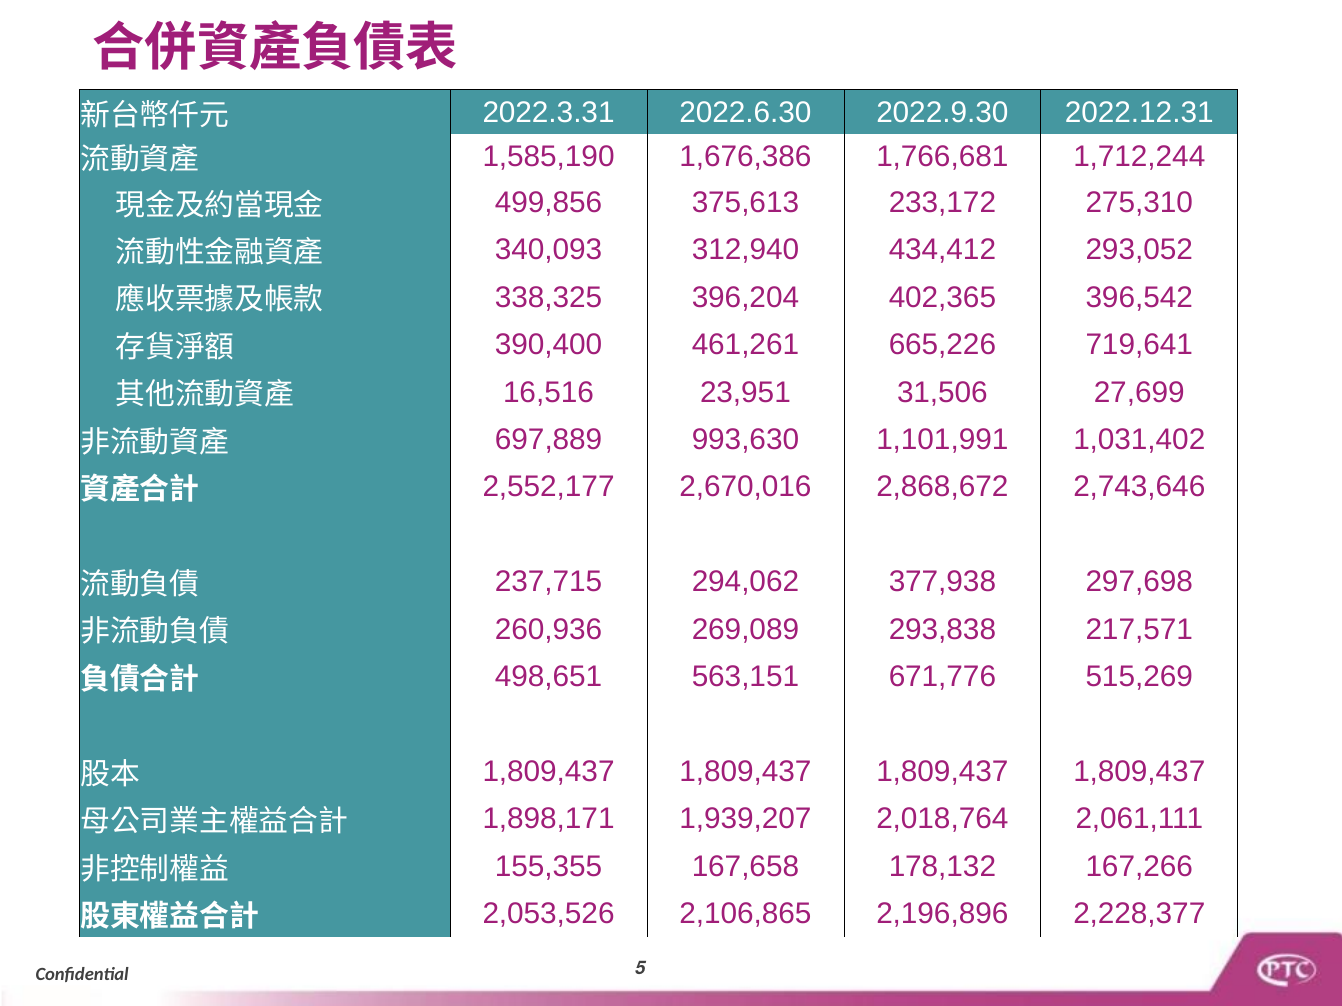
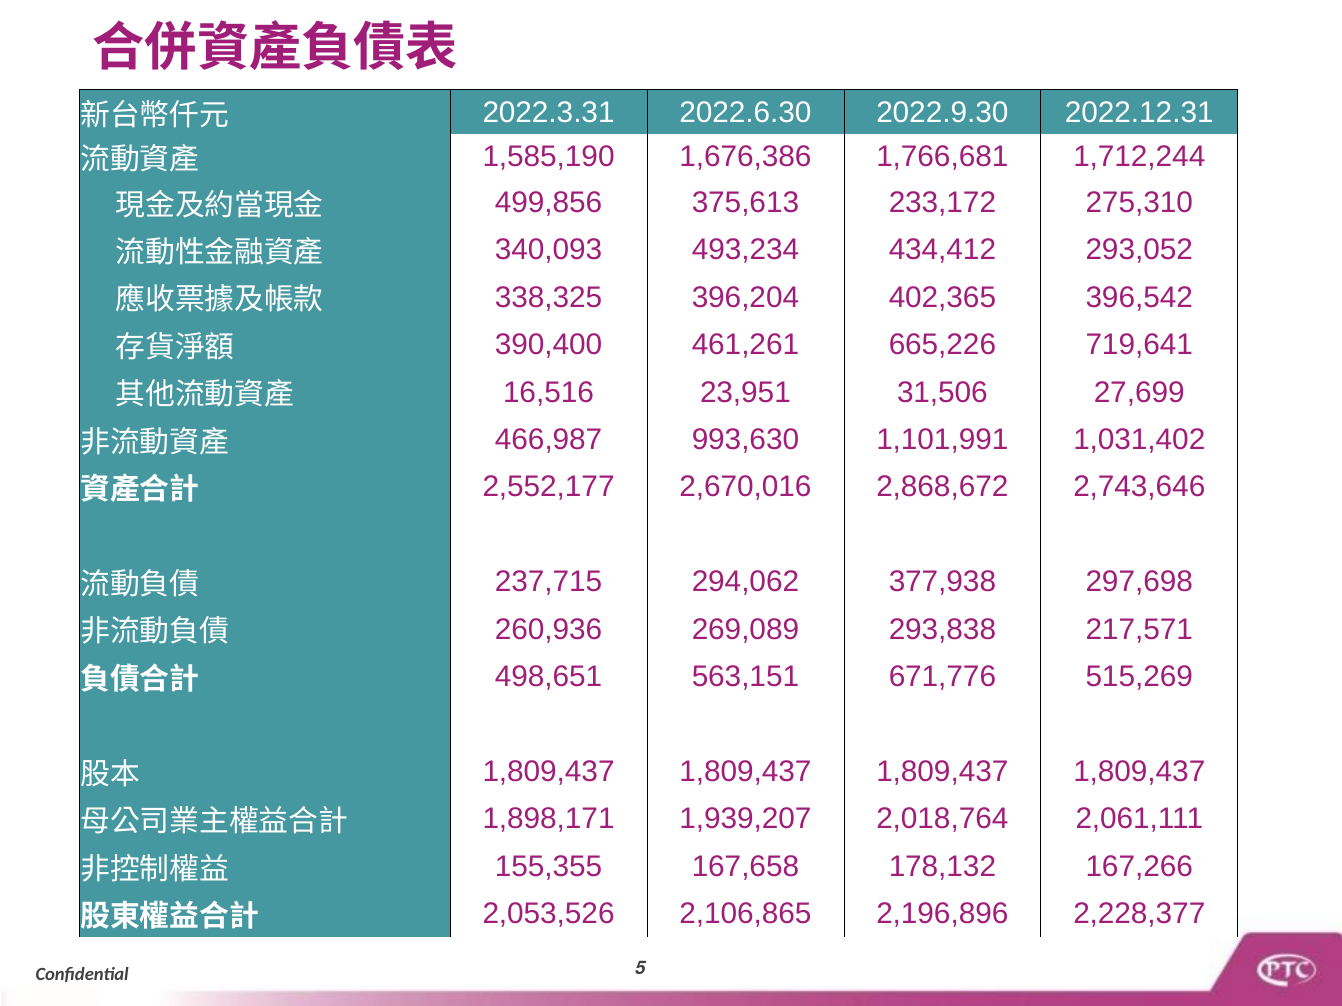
312,940: 312,940 -> 493,234 (746, 250)
697,889: 697,889 -> 466,987 (549, 440)
